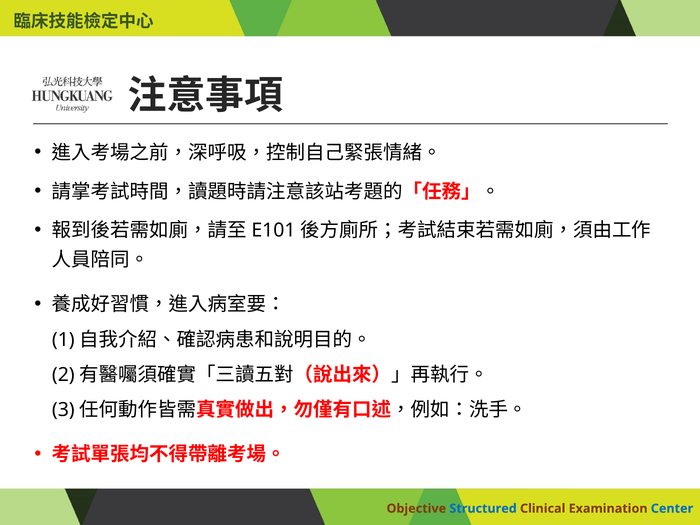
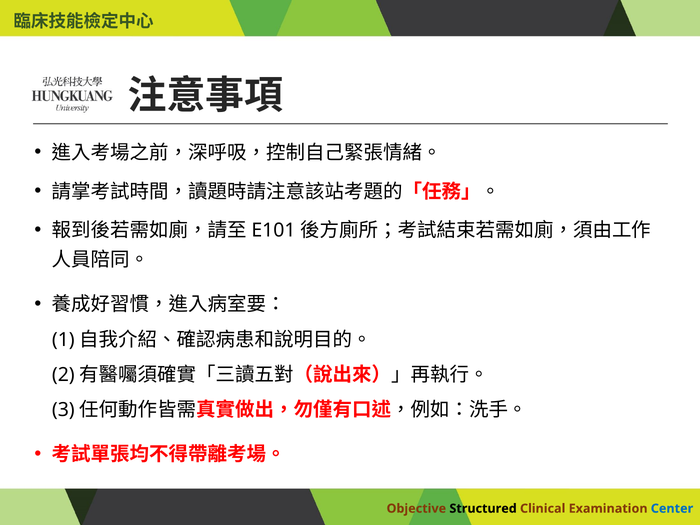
Structured colour: blue -> black (483, 509)
